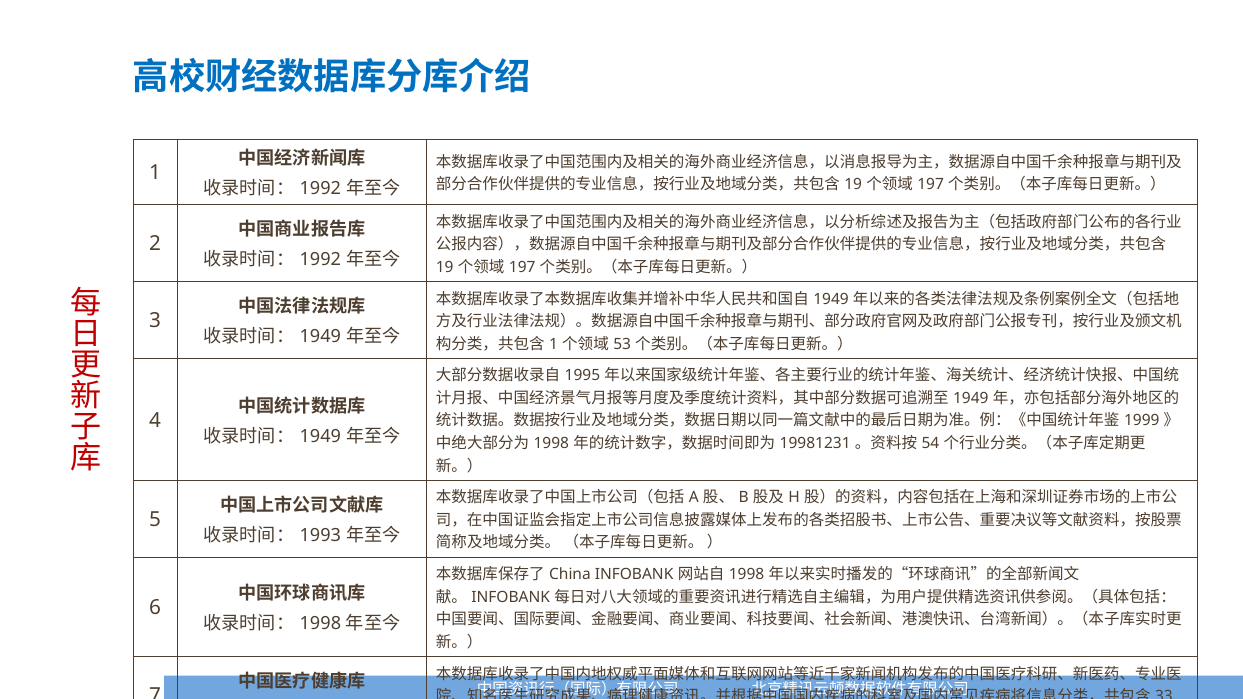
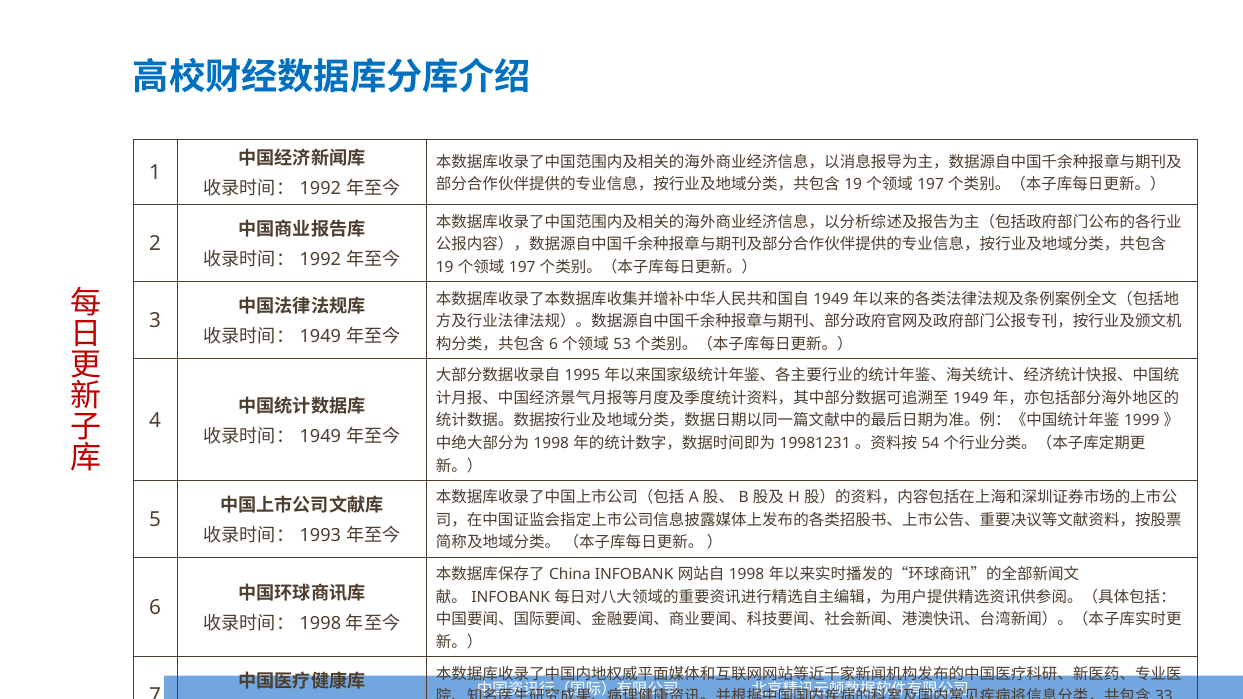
1: 1 -> 6 (554, 344)
